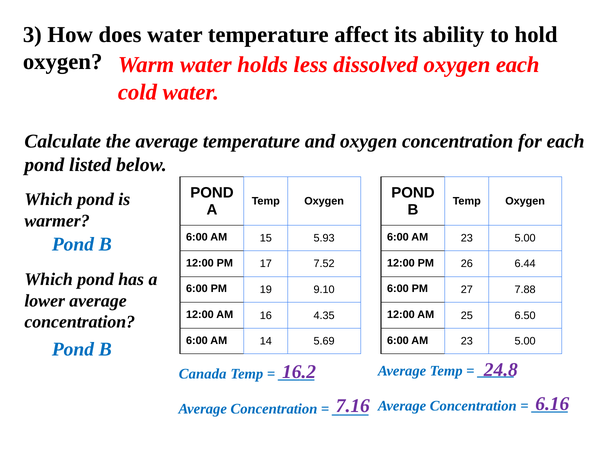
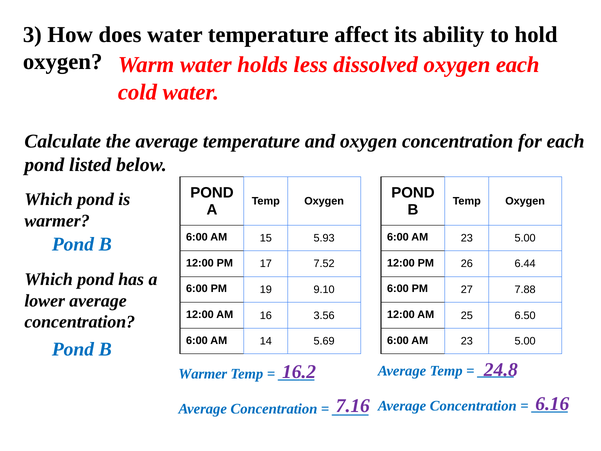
4.35: 4.35 -> 3.56 (324, 315)
Canada: Canada -> Warmer (203, 374)
